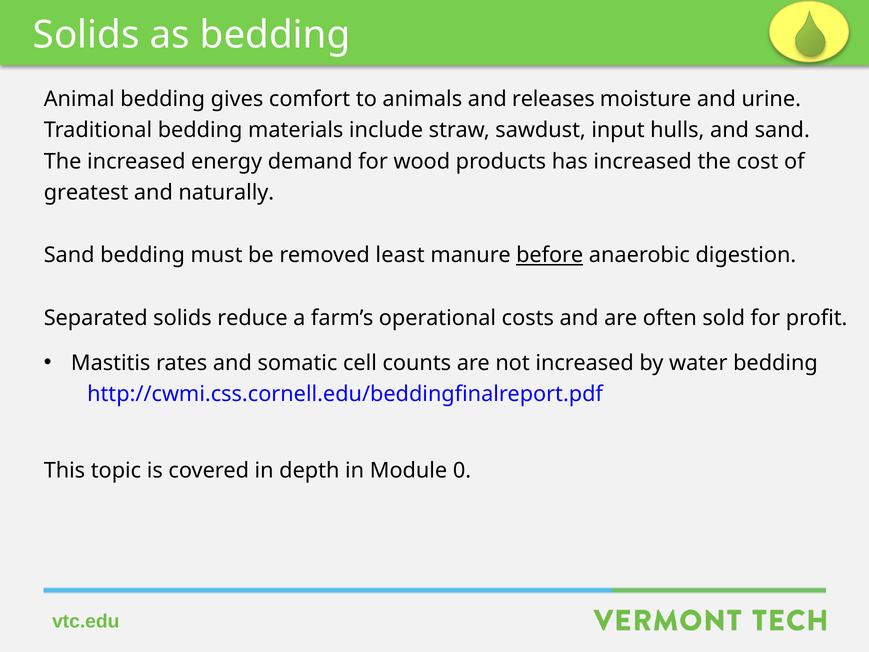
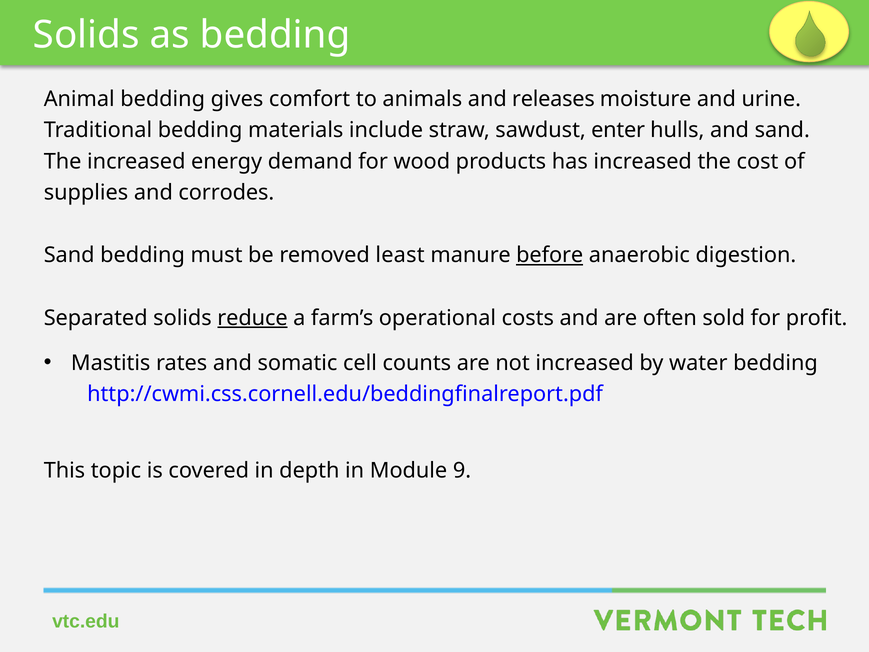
input: input -> enter (618, 130)
greatest: greatest -> supplies (86, 193)
naturally: naturally -> corrodes (226, 193)
reduce underline: none -> present (252, 318)
0: 0 -> 9 (462, 471)
